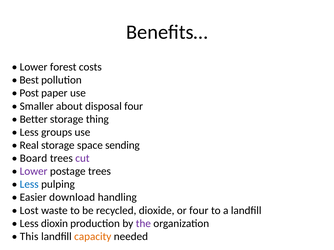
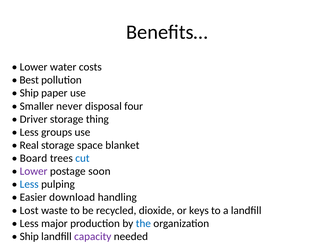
forest: forest -> water (63, 67)
Post: Post -> Ship (29, 93)
about: about -> never (69, 106)
Better: Better -> Driver (34, 119)
sending: sending -> blanket (122, 145)
cut colour: purple -> blue (82, 159)
postage trees: trees -> soon (99, 172)
or four: four -> keys (199, 211)
dioxin: dioxin -> major (54, 224)
the colour: purple -> blue (143, 224)
This: This -> Ship (29, 237)
capacity colour: orange -> purple (93, 237)
